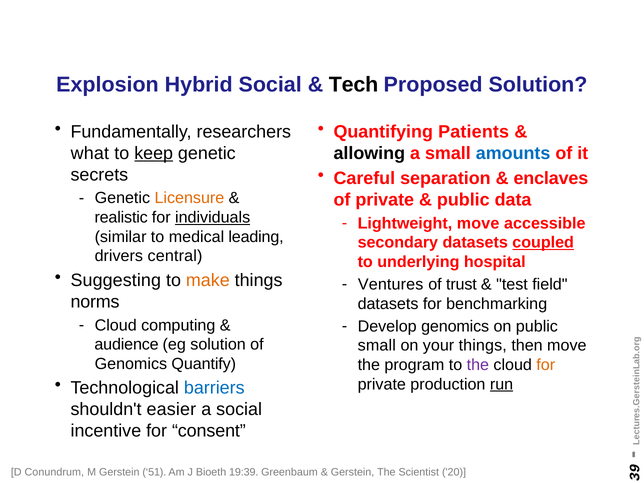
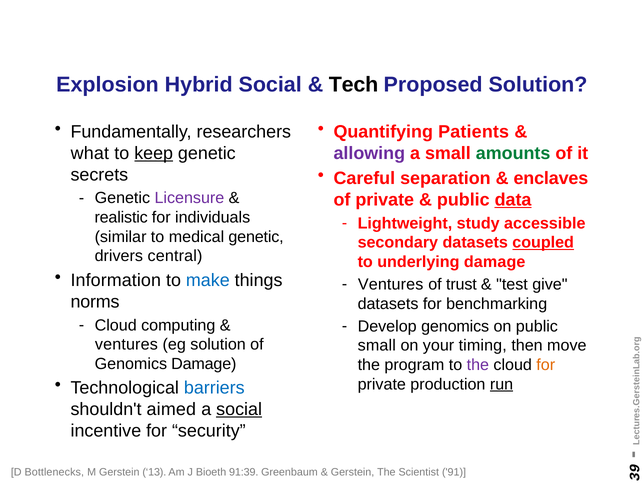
allowing colour: black -> purple (369, 153)
amounts colour: blue -> green (513, 153)
data underline: none -> present (513, 200)
Licensure colour: orange -> purple (189, 198)
individuals underline: present -> none (213, 218)
Lightweight move: move -> study (478, 223)
medical leading: leading -> genetic (256, 237)
underlying hospital: hospital -> damage (495, 262)
Suggesting: Suggesting -> Information (116, 280)
make colour: orange -> blue (208, 280)
field: field -> give (550, 284)
audience: audience -> ventures (126, 345)
your things: things -> timing (483, 346)
Genomics Quantify: Quantify -> Damage (204, 364)
easier: easier -> aimed (171, 409)
social underline: none -> present (239, 409)
consent: consent -> security (209, 431)
Conundrum: Conundrum -> Bottlenecks (54, 472)
51: 51 -> 13 (154, 472)
19:39: 19:39 -> 91:39 (244, 472)
20: 20 -> 91 (454, 472)
